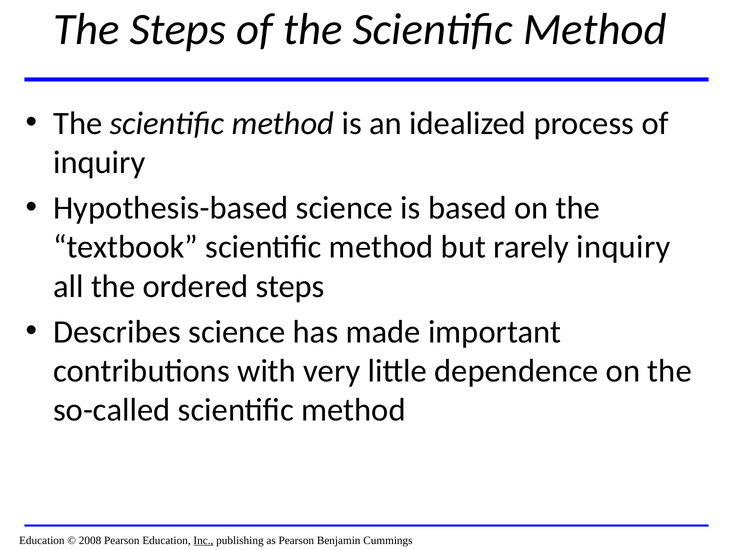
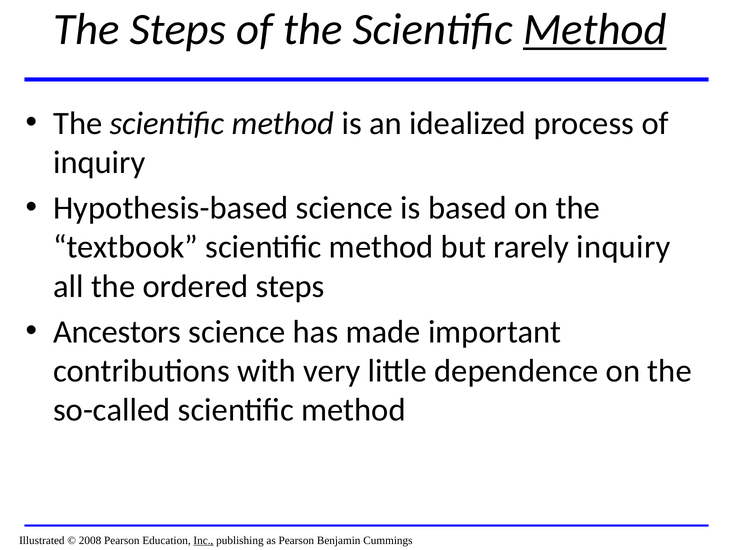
Method underline: none -> present (595, 29)
Describes: Describes -> Ancestors (117, 332)
Education: Education -> Illustrated (42, 540)
